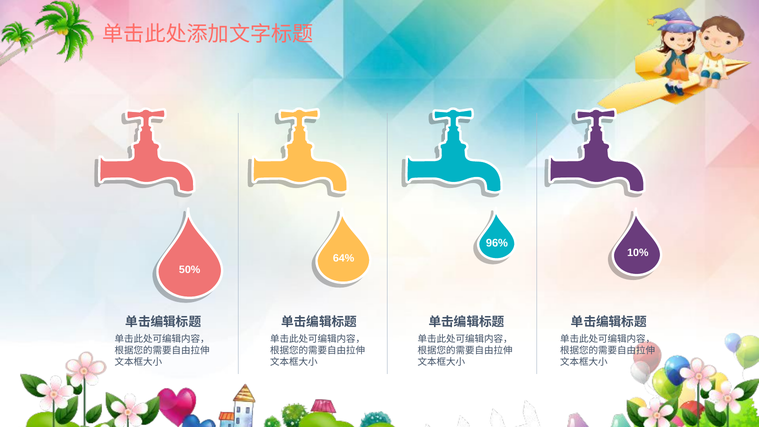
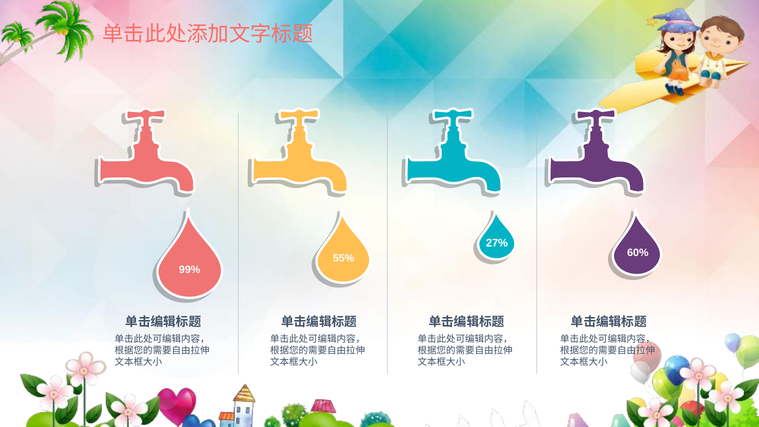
96%: 96% -> 27% (497, 243)
10%: 10% -> 60% (638, 253)
64%: 64% -> 55% (344, 258)
50%: 50% -> 99% (190, 270)
